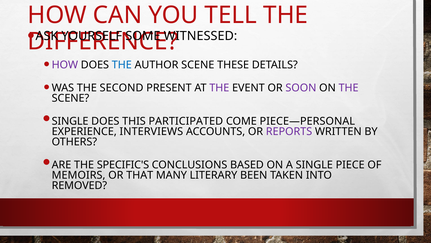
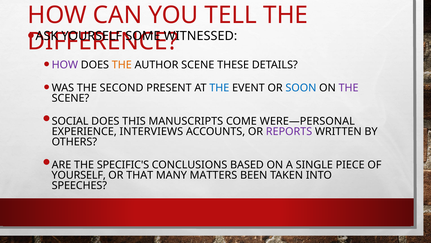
THE colour: blue -> orange (122, 65)
THE colour: purple -> blue (219, 88)
SOON colour: purple -> blue (301, 88)
SINGLE: SINGLE -> SOCIAL (70, 121)
PARTICIPATED: PARTICIPATED -> MANUSCRIPTS (186, 121)
PIECE—PERSONAL: PIECE—PERSONAL -> WERE—PERSONAL (307, 121)
MEMOIRS: MEMOIRS -> YOURSELF (79, 175)
LITERARY: LITERARY -> MATTERS (213, 175)
REMOVED: REMOVED -> SPEECHES (79, 185)
